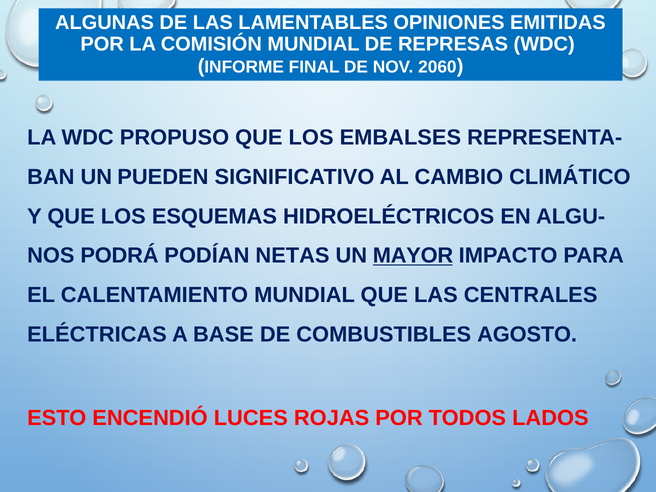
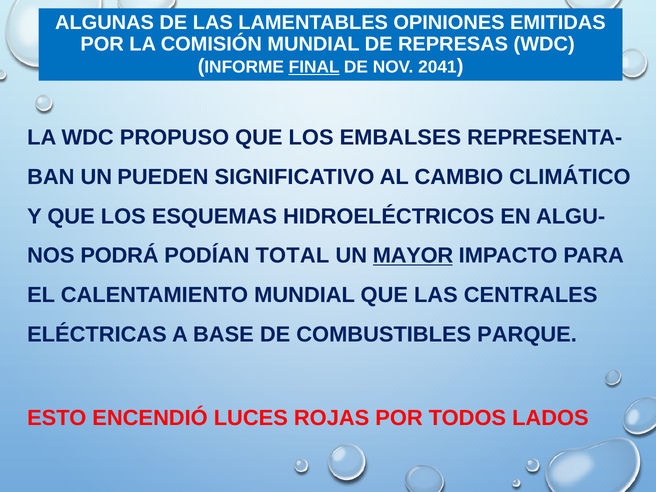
FINAL underline: none -> present (314, 67)
2060: 2060 -> 2041 (437, 67)
NETAS: NETAS -> TOTAL (292, 256)
AGOSTO: AGOSTO -> PARQUE (527, 334)
